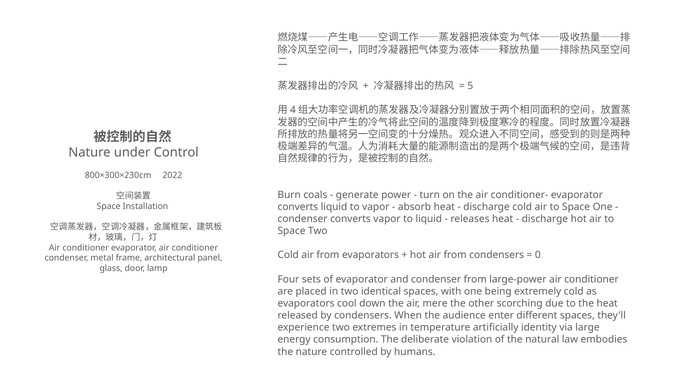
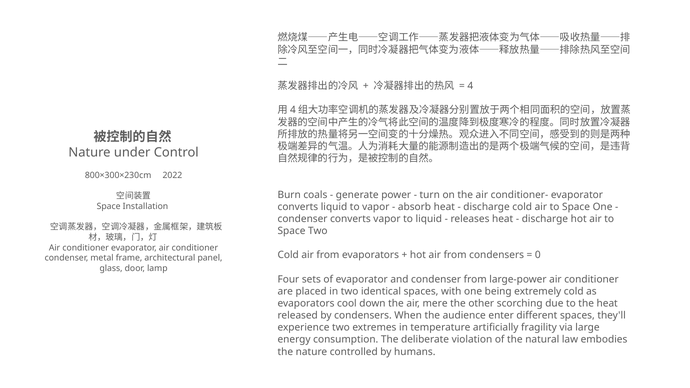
5: 5 -> 4 (470, 86)
identity: identity -> fragility (539, 328)
